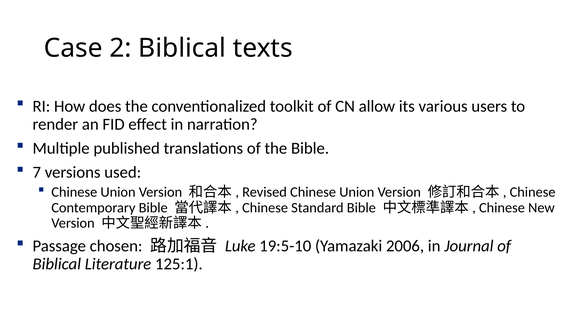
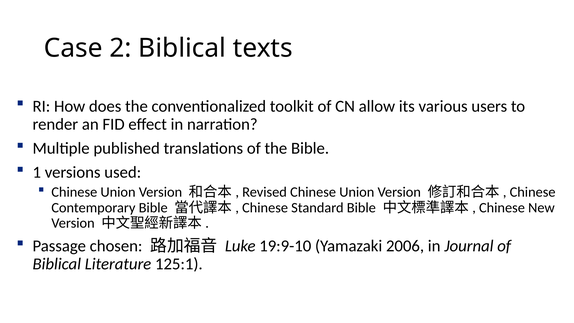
7: 7 -> 1 (37, 172)
19:5-10: 19:5-10 -> 19:9-10 (285, 246)
